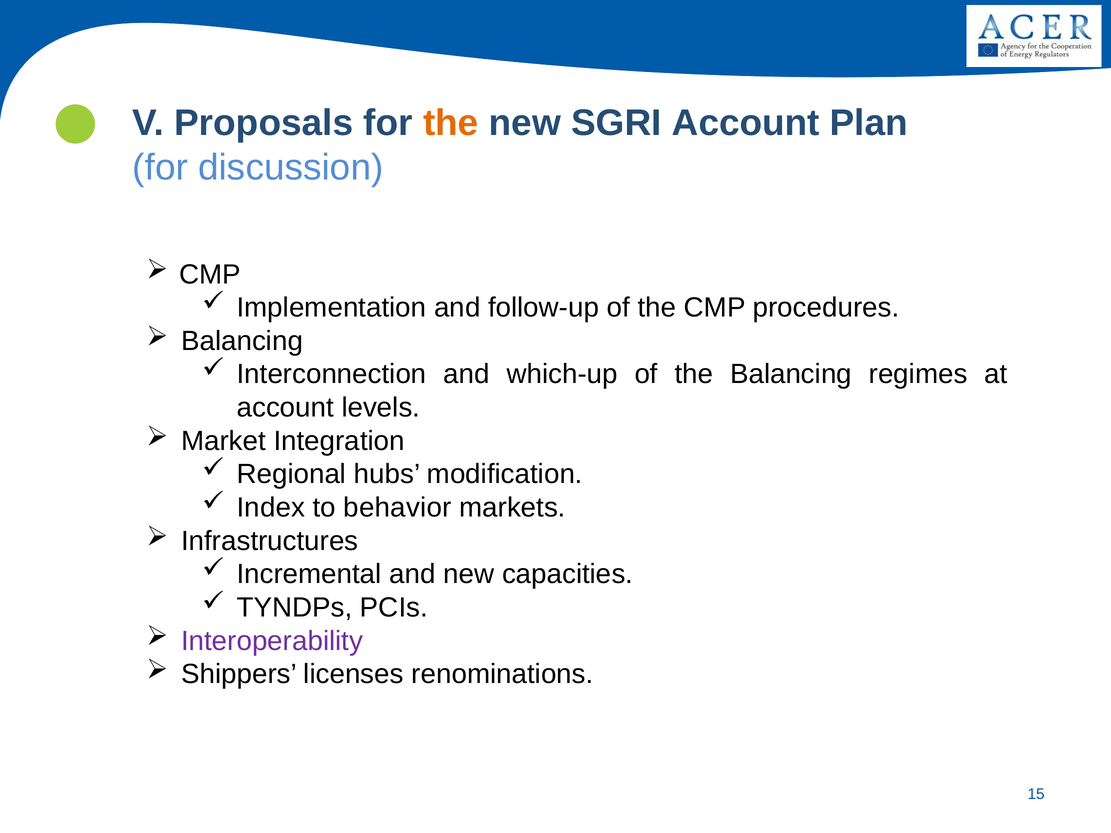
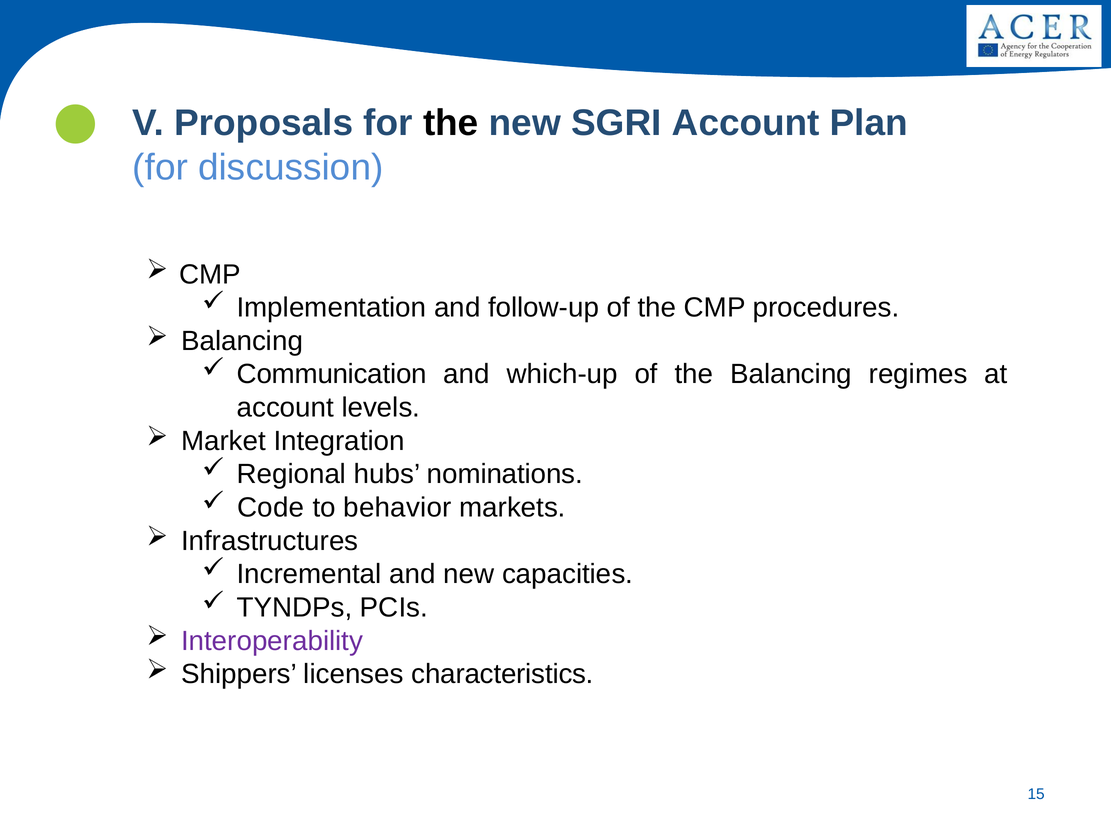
the colour: orange -> black (451, 123)
Interconnection: Interconnection -> Communication (332, 374)
modification: modification -> nominations (505, 474)
Index: Index -> Code (271, 508)
renominations: renominations -> characteristics (503, 674)
